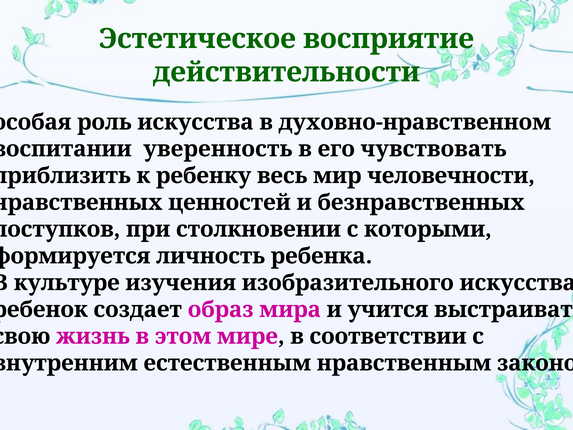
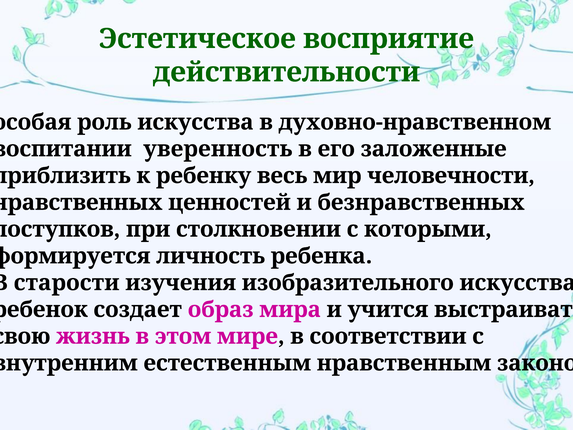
чувствовать: чувствовать -> заложенные (434, 149)
культуре: культуре -> старости (67, 283)
